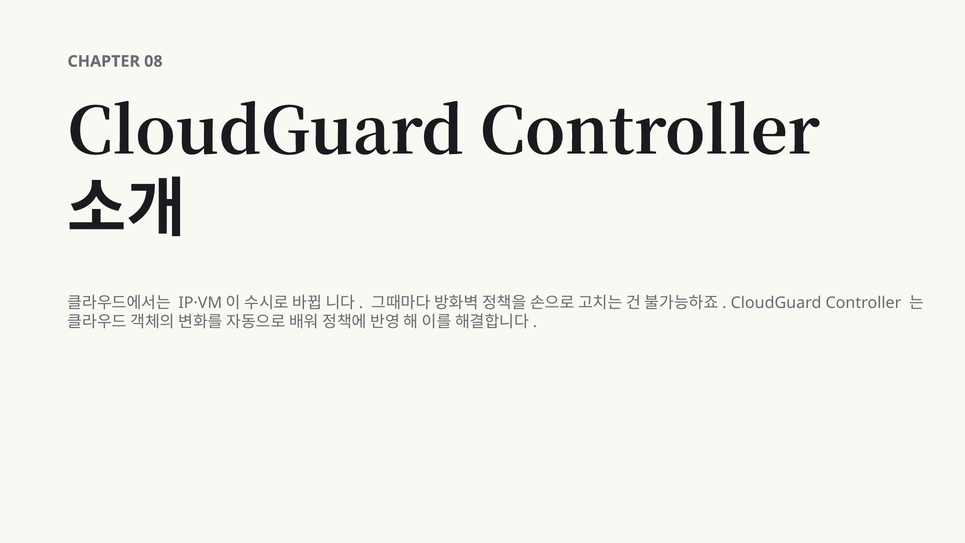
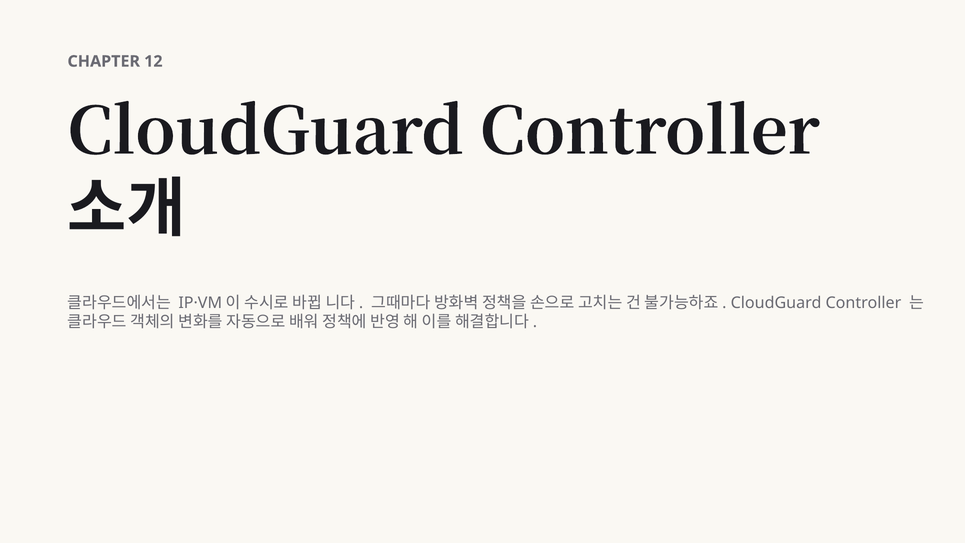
08: 08 -> 12 (153, 61)
